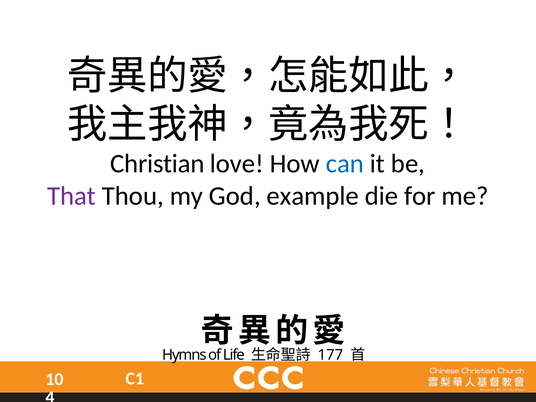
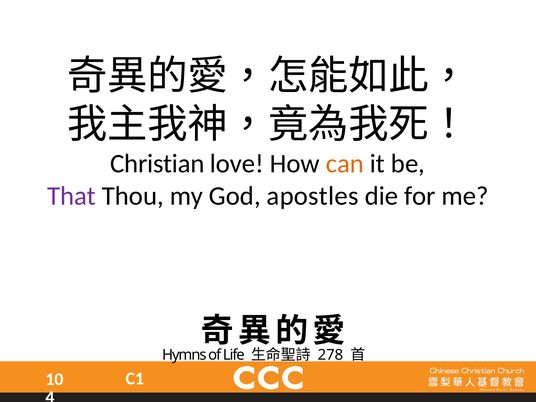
can colour: blue -> orange (345, 164)
example: example -> apostles (313, 196)
177: 177 -> 278 (330, 355)
